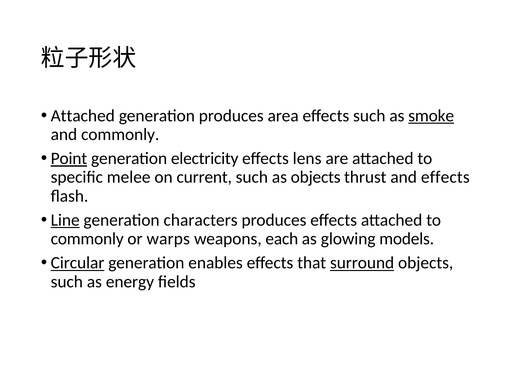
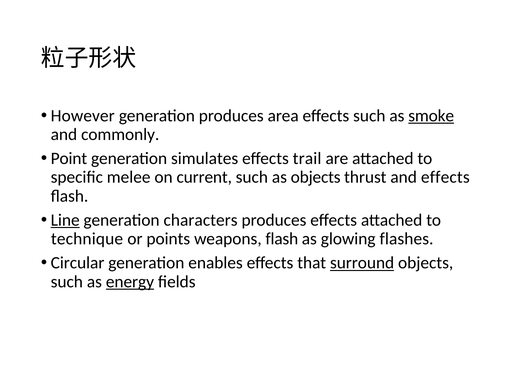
Attached: Attached -> However (83, 116)
Point underline: present -> none (69, 159)
electricity: electricity -> simulates (205, 159)
lens: lens -> trail (307, 159)
commonly: commonly -> technique (87, 239)
warps: warps -> points (168, 239)
weapons each: each -> flash (282, 239)
models: models -> flashes (407, 239)
Circular underline: present -> none (78, 263)
energy underline: none -> present (130, 282)
